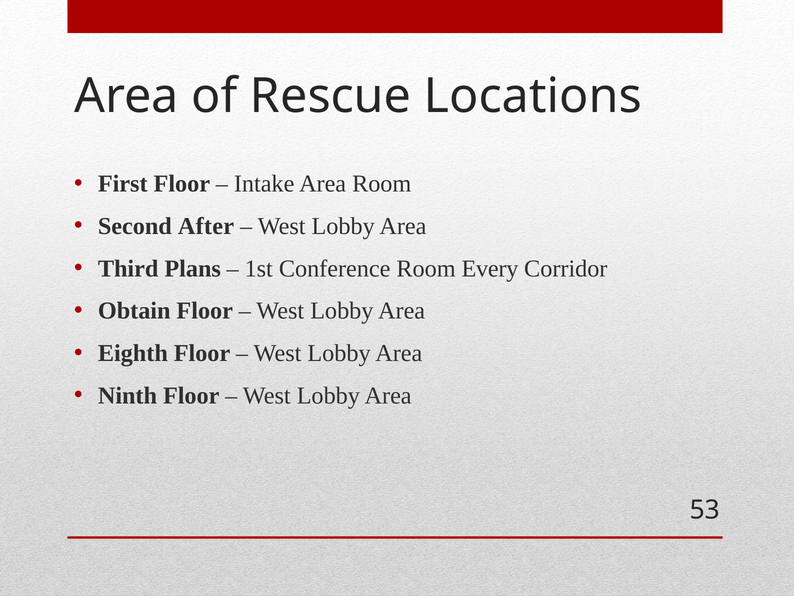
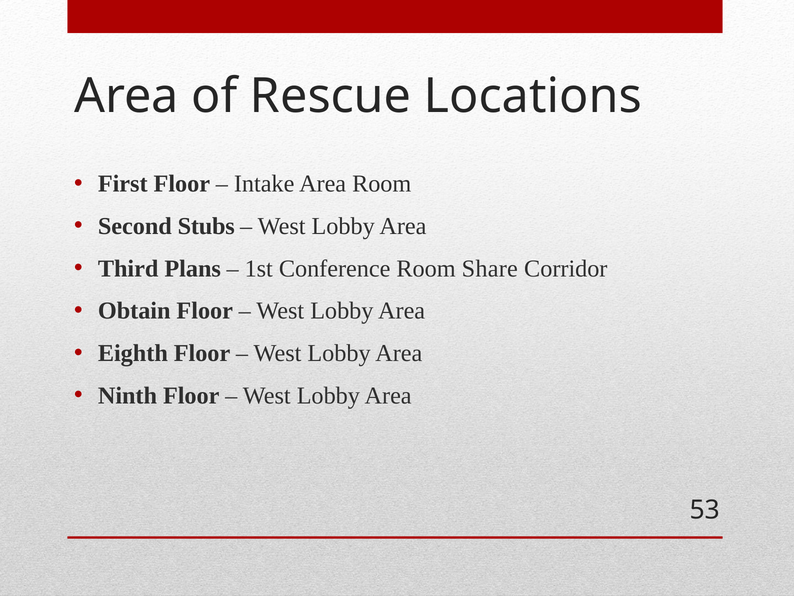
After: After -> Stubs (206, 226)
Every: Every -> Share (490, 268)
